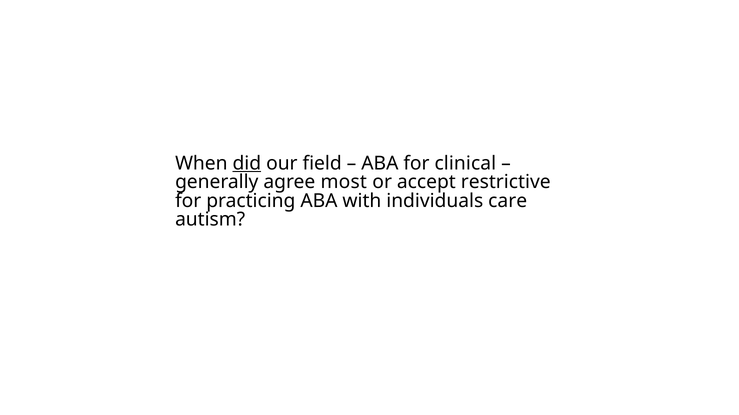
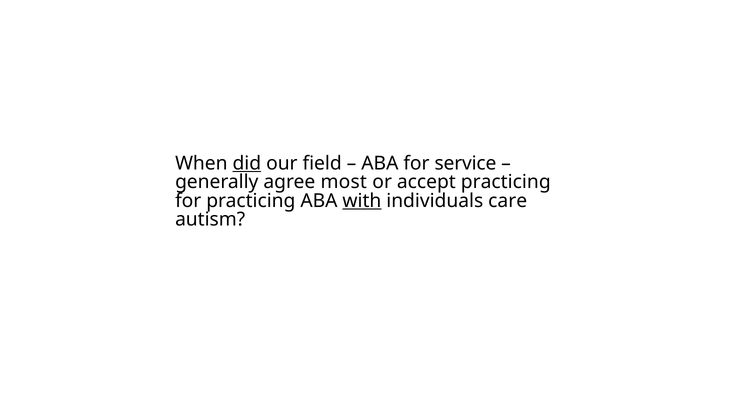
clinical: clinical -> service (465, 164)
accept restrictive: restrictive -> practicing (506, 182)
with underline: none -> present (362, 201)
